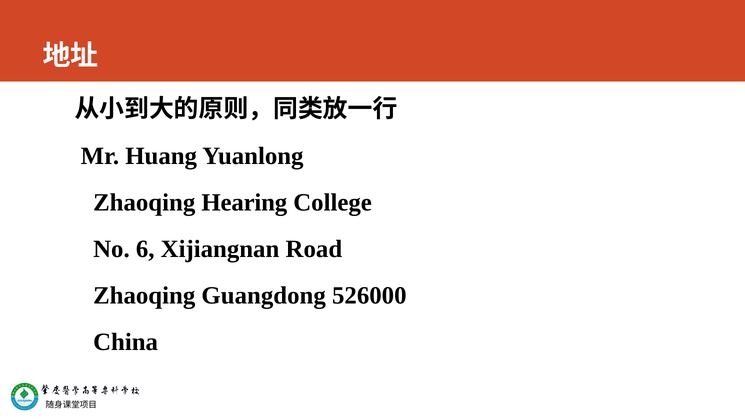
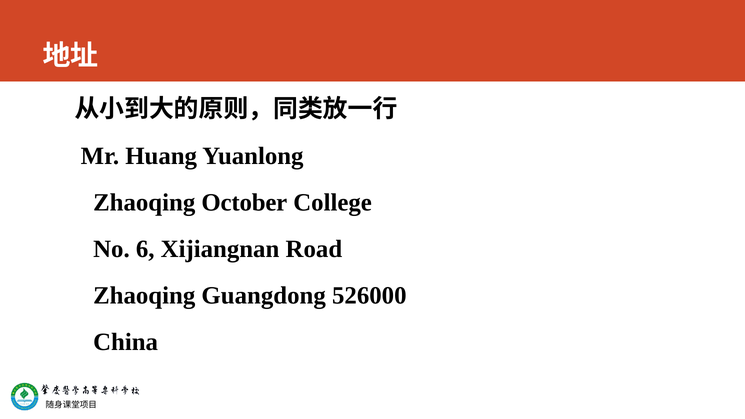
Hearing: Hearing -> October (244, 202)
